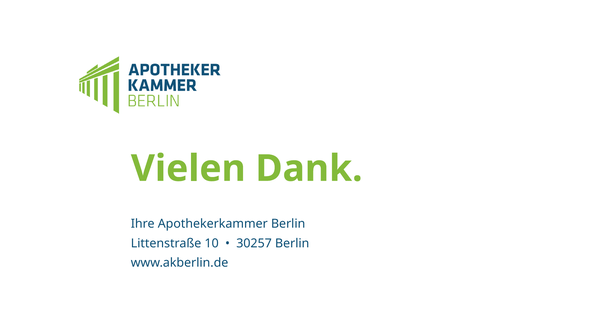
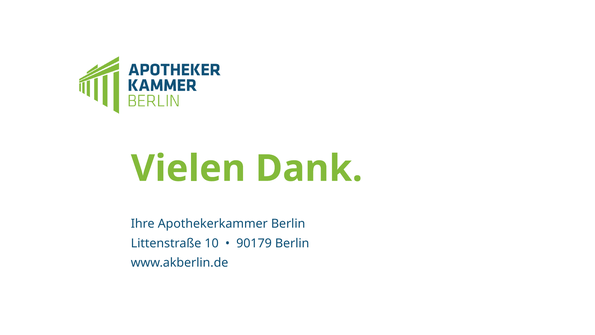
30257: 30257 -> 90179 (254, 243)
